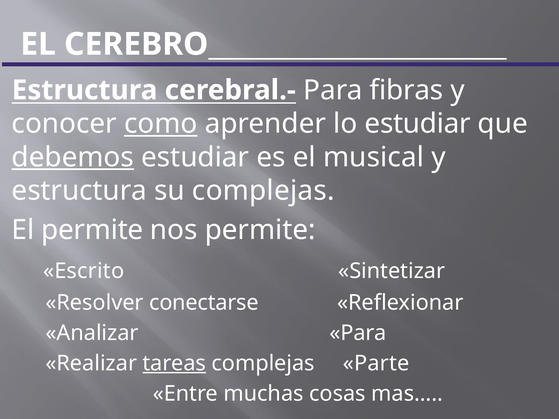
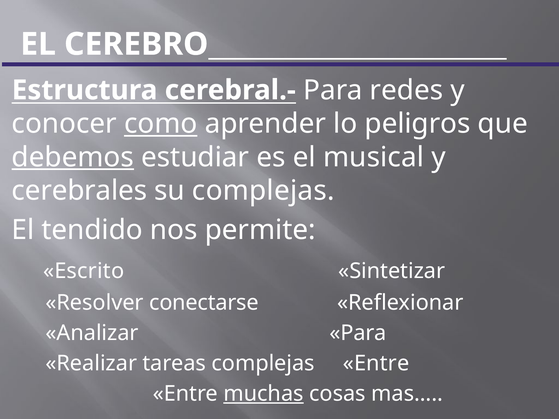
fibras: fibras -> redes (406, 90)
lo estudiar: estudiar -> peligros (418, 124)
estructura: estructura -> cerebrales (79, 191)
El permite: permite -> tendido (92, 230)
tareas underline: present -> none (174, 364)
complejas Parte: Parte -> Entre (376, 364)
muchas underline: none -> present (264, 394)
